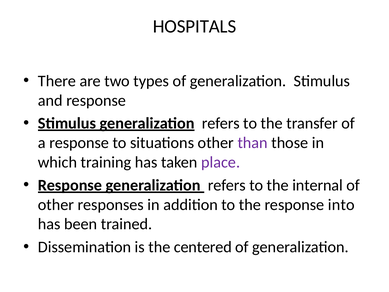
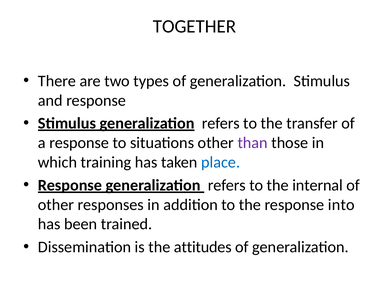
HOSPITALS: HOSPITALS -> TOGETHER (194, 26)
place colour: purple -> blue (221, 162)
centered: centered -> attitudes (203, 247)
